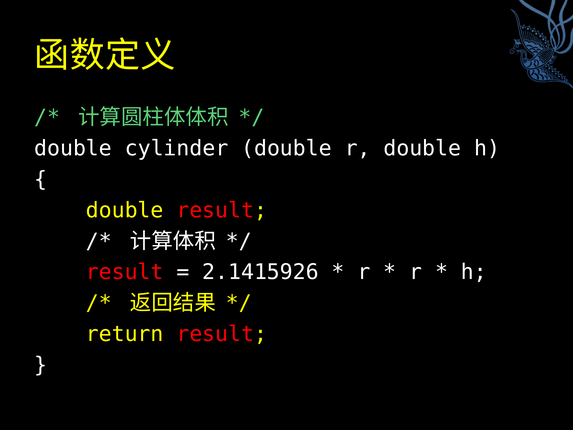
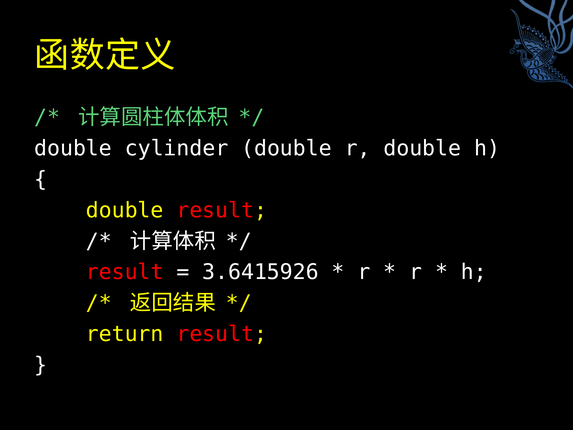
2.1415926: 2.1415926 -> 3.6415926 (260, 272)
